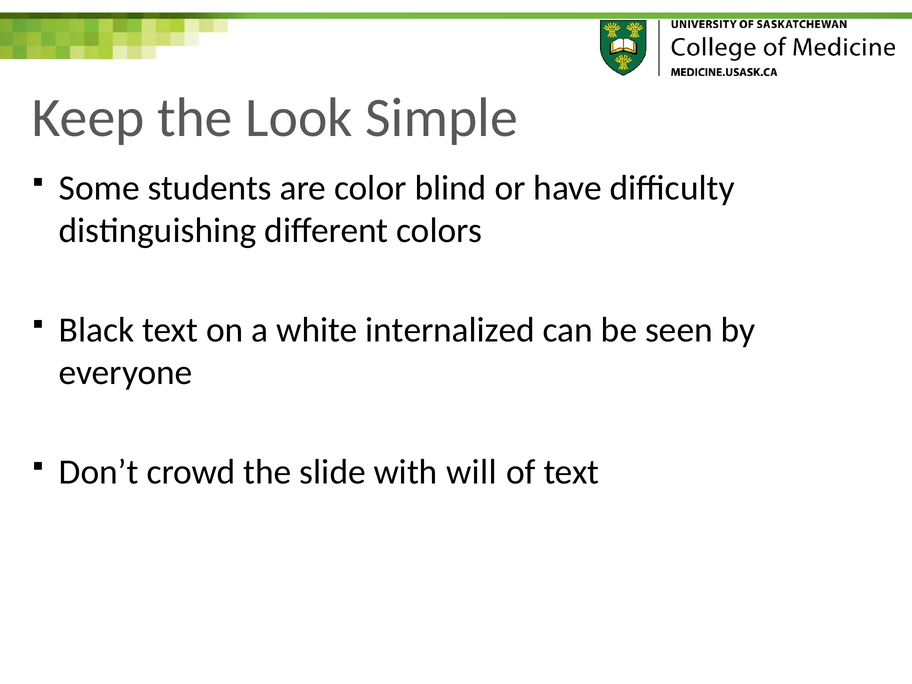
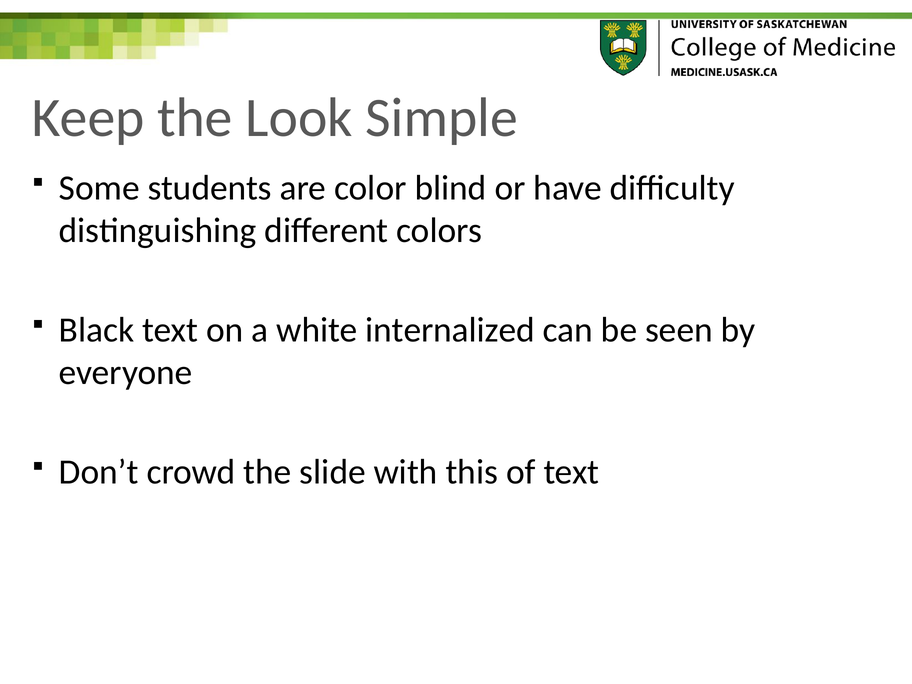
will: will -> this (472, 472)
